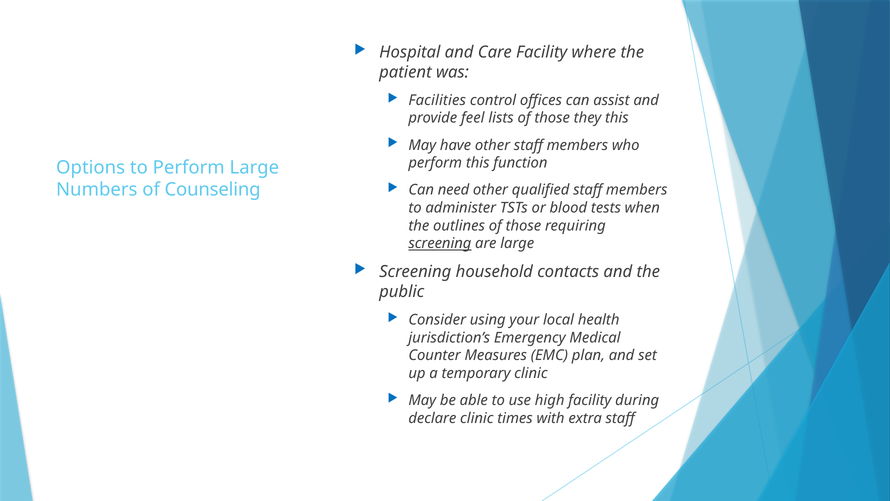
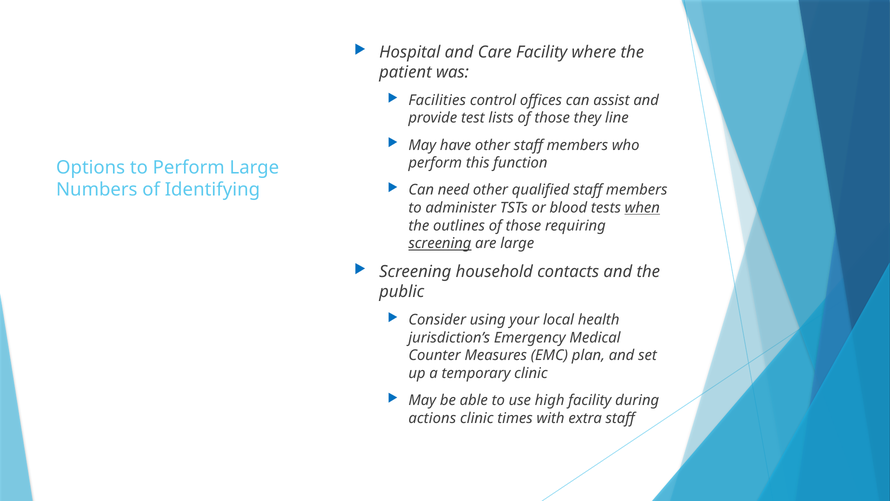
feel: feel -> test (473, 118)
they this: this -> line (617, 118)
Counseling: Counseling -> Identifying (212, 190)
when underline: none -> present (642, 208)
declare: declare -> actions (432, 418)
